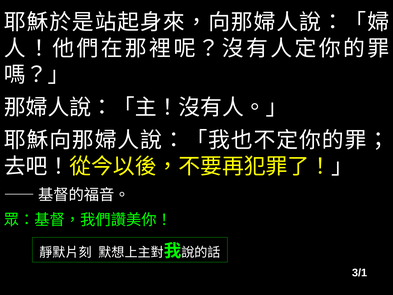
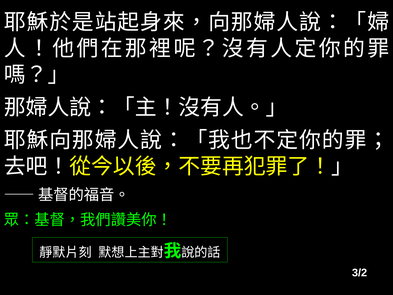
3/1: 3/1 -> 3/2 (360, 273)
